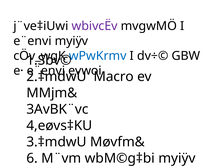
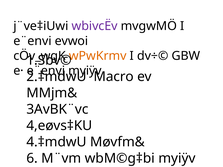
e¨envi myiÿv: myiÿv -> evwoi (71, 41)
wPwKrmv colour: blue -> orange (98, 56)
evwoi: evwoi -> myiÿv (85, 71)
3.‡mdwU: 3.‡mdwU -> 4.‡mdwU (56, 142)
